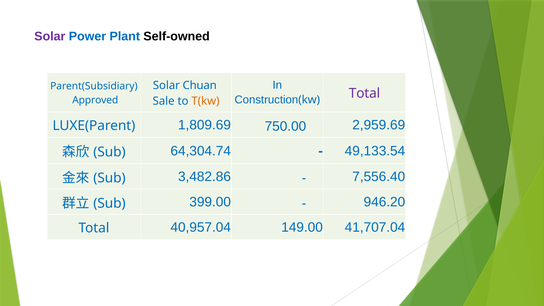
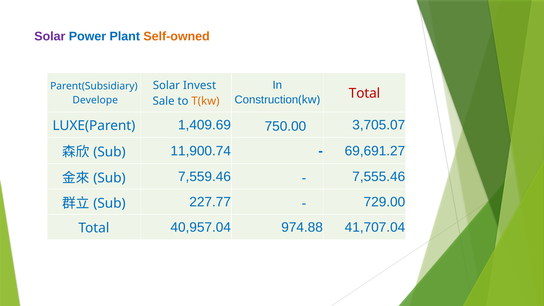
Self-owned colour: black -> orange (177, 36)
Chuan: Chuan -> Invest (200, 86)
Total colour: purple -> red (364, 93)
Approved: Approved -> Develope (95, 100)
1,809.69: 1,809.69 -> 1,409.69 (204, 125)
2,959.69: 2,959.69 -> 3,705.07 (379, 125)
64,304.74: 64,304.74 -> 11,900.74 (201, 151)
49,133.54: 49,133.54 -> 69,691.27 (375, 151)
3,482.86: 3,482.86 -> 7,559.46 (204, 177)
7,556.40: 7,556.40 -> 7,555.46 (379, 177)
399.00: 399.00 -> 227.77 (210, 202)
946.20: 946.20 -> 729.00 (384, 202)
149.00: 149.00 -> 974.88 (302, 227)
